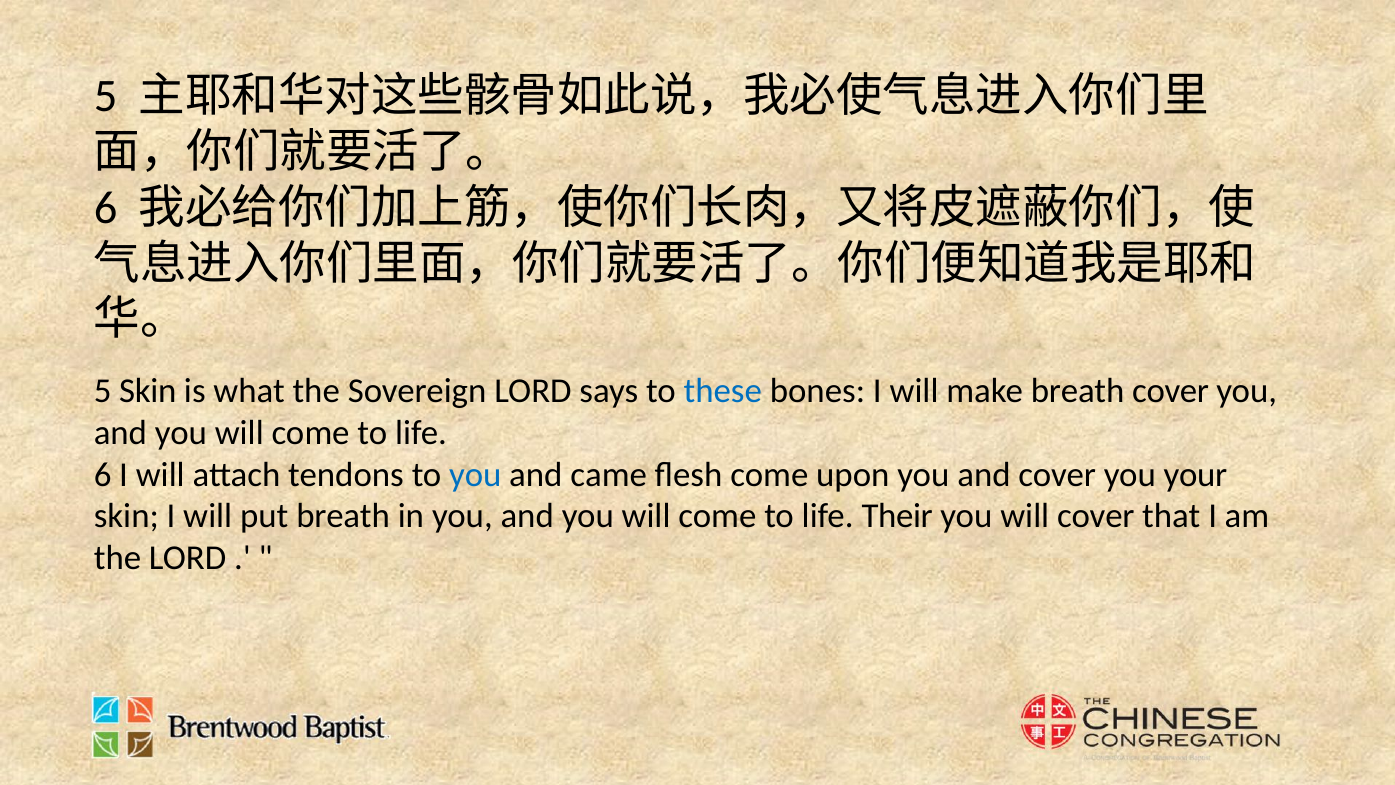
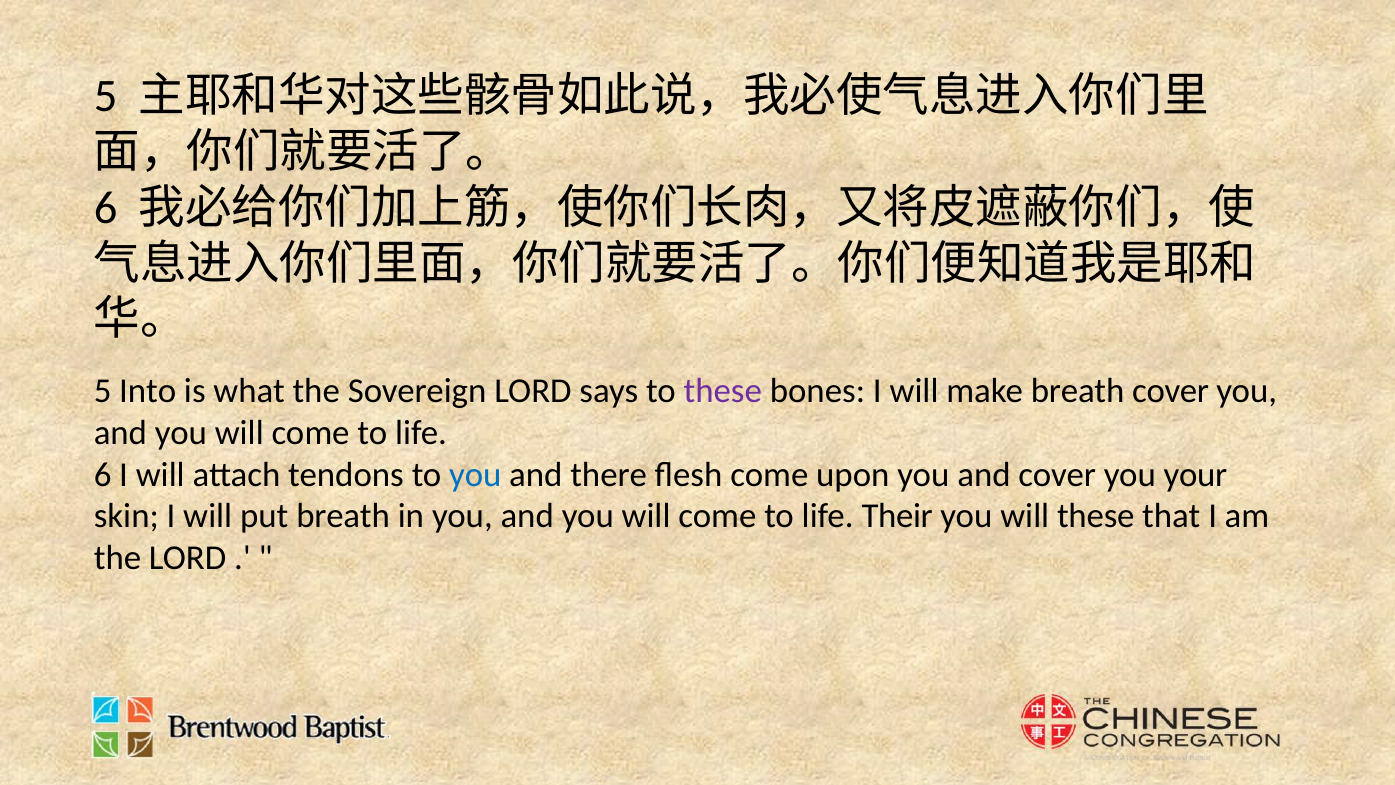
5 Skin: Skin -> Into (148, 391)
these colour: blue -> purple (723, 391)
came: came -> there (609, 474)
will cover: cover -> these (1096, 516)
